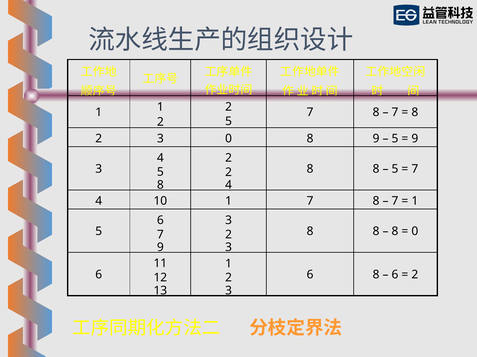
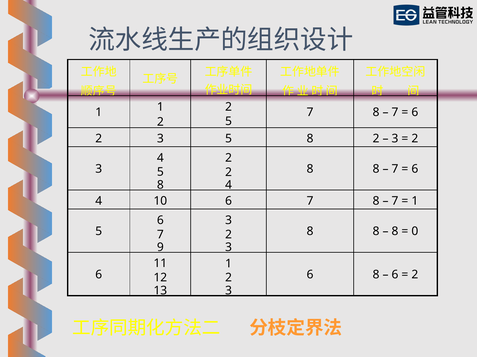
8: 8 -> 6 (415, 113)
3 0: 0 -> 5 (229, 139)
9: 9 -> 2 (376, 139)
5: 5 -> 3 (395, 139)
9: 9 -> 2 (415, 139)
5: 5 -> 7 (395, 169)
7: 7 -> 6 (415, 169)
10 1: 1 -> 6 (229, 201)
